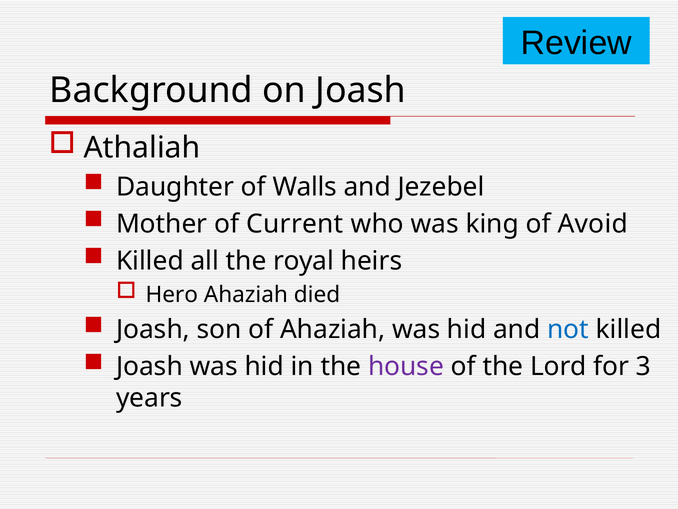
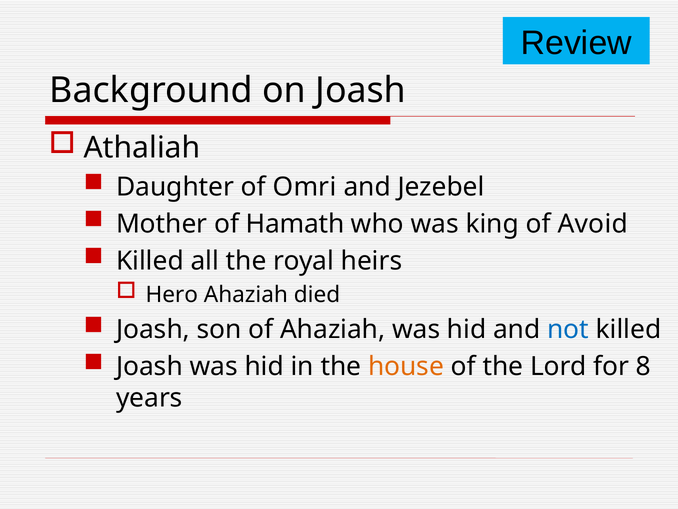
Walls: Walls -> Omri (305, 187)
Current: Current -> Hamath (295, 224)
house colour: purple -> orange (406, 366)
3: 3 -> 8 (643, 366)
